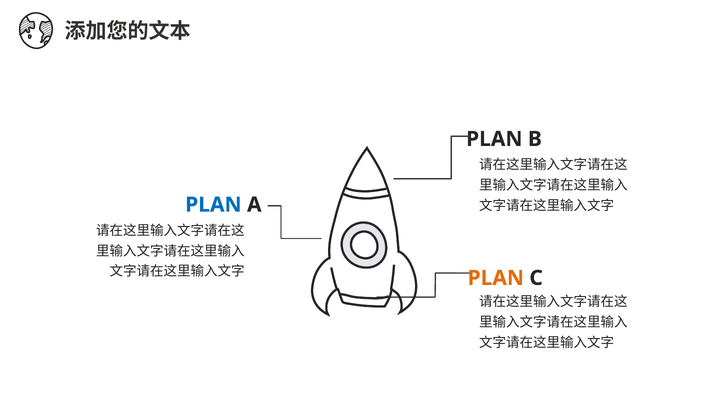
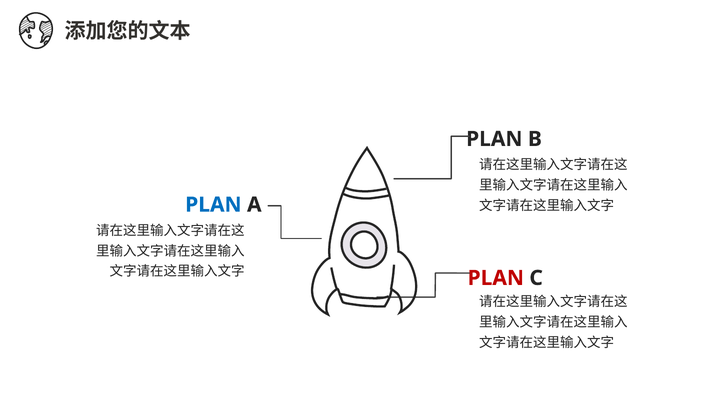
PLAN colour: orange -> red (496, 278)
